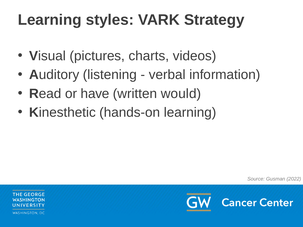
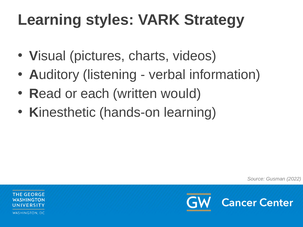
have: have -> each (95, 94)
